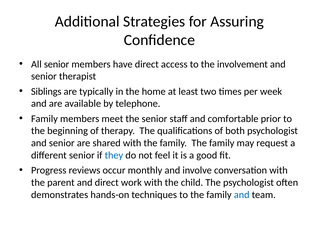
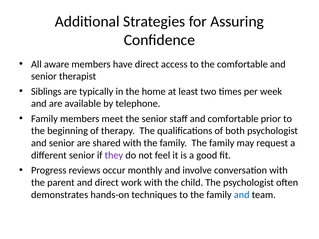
All senior: senior -> aware (57, 64)
the involvement: involvement -> comfortable (242, 64)
they colour: blue -> purple (114, 155)
